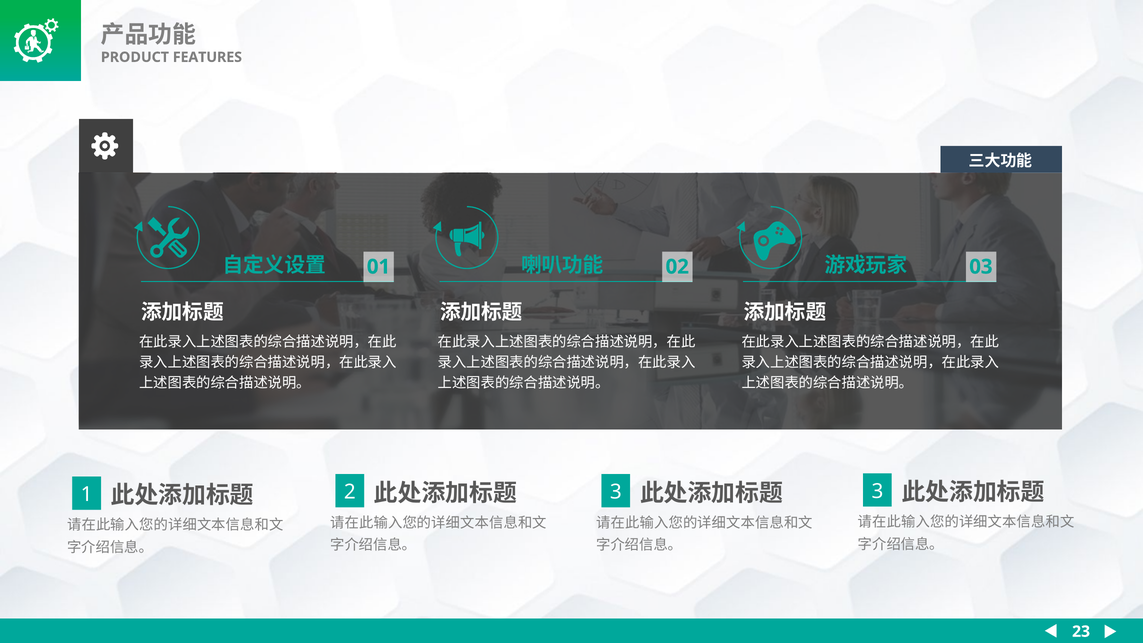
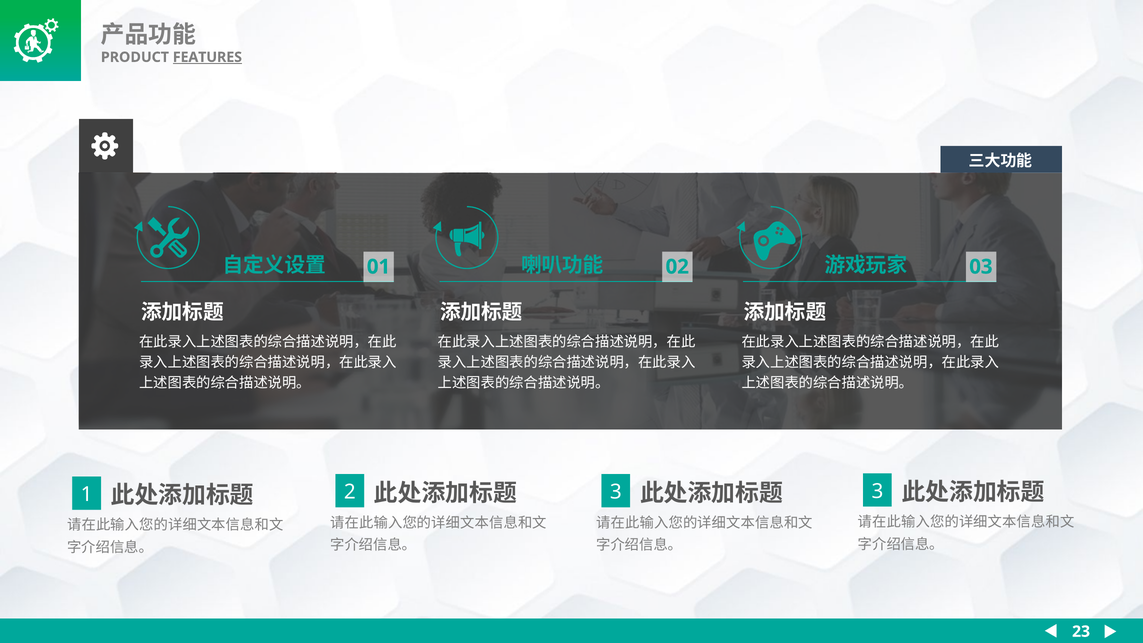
FEATURES underline: none -> present (207, 57)
